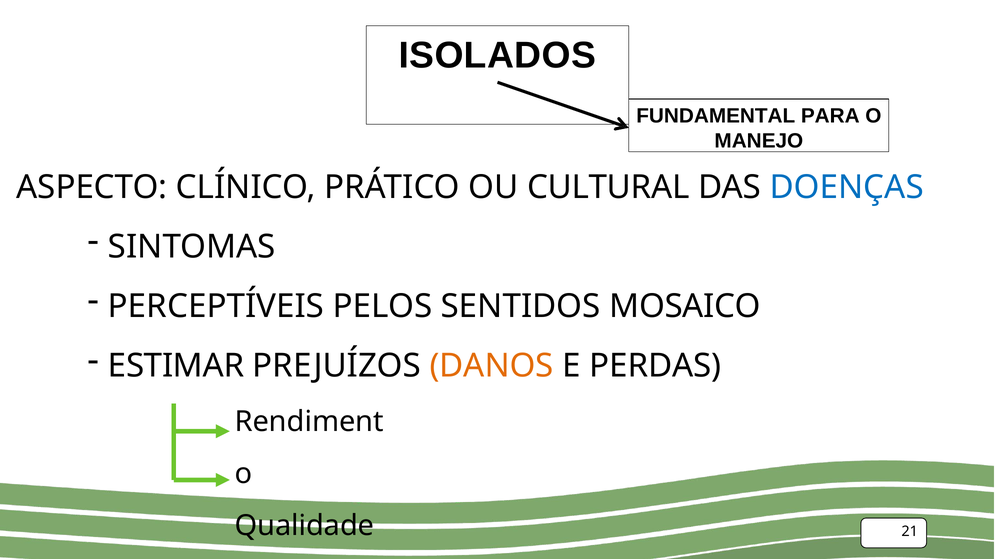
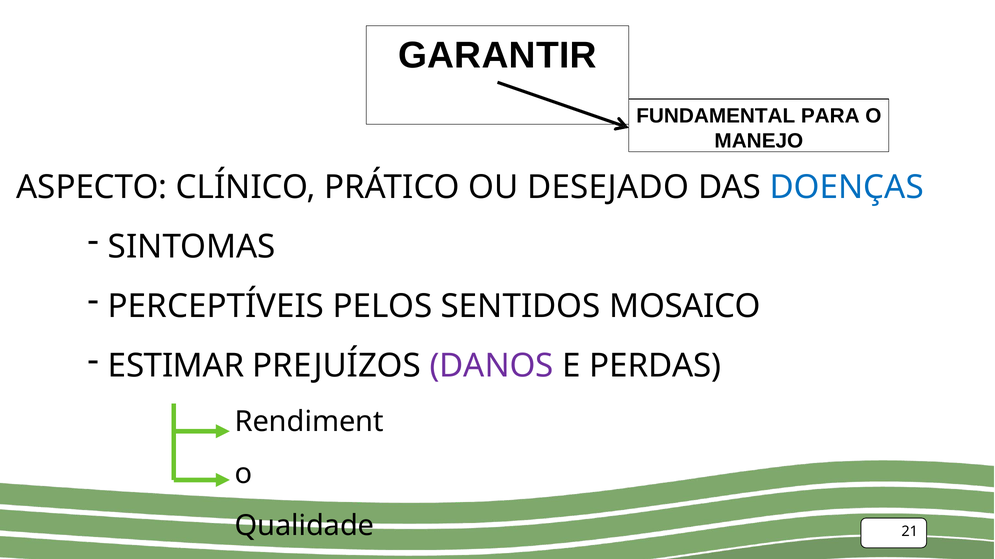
ISOLADOS: ISOLADOS -> GARANTIR (497, 56)
CULTURAL: CULTURAL -> DESEJADO (608, 187)
DANOS colour: orange -> purple (492, 366)
